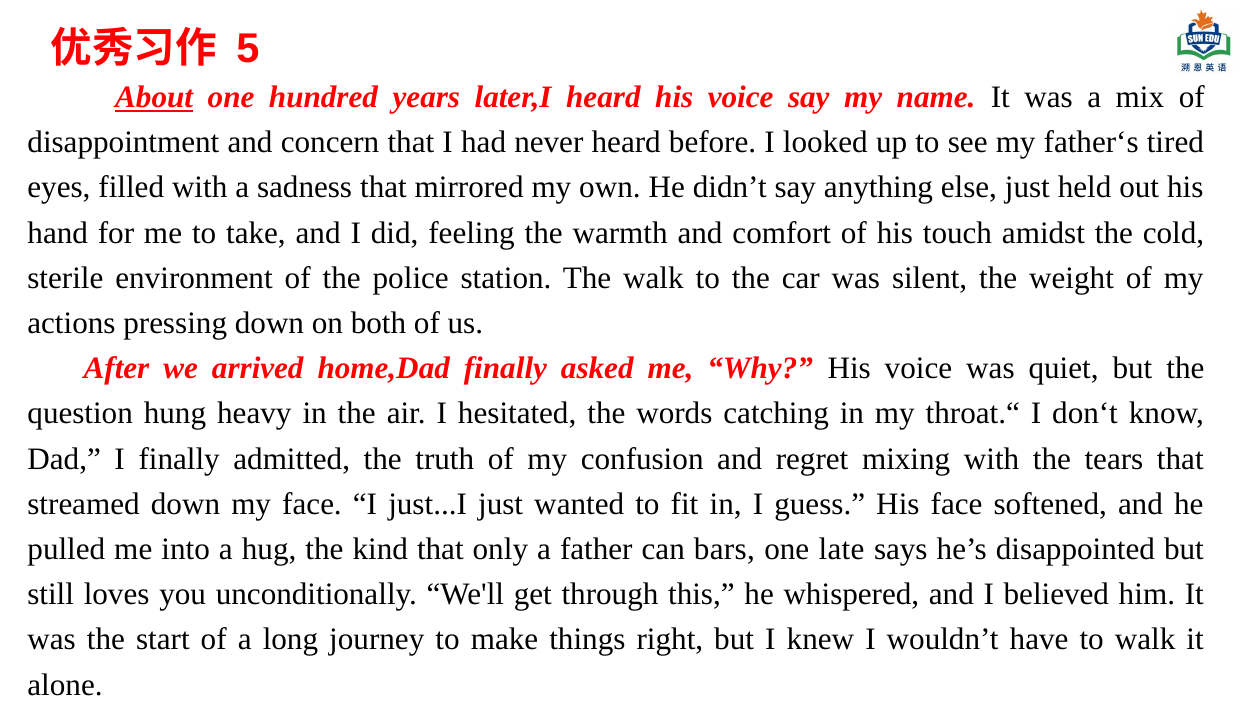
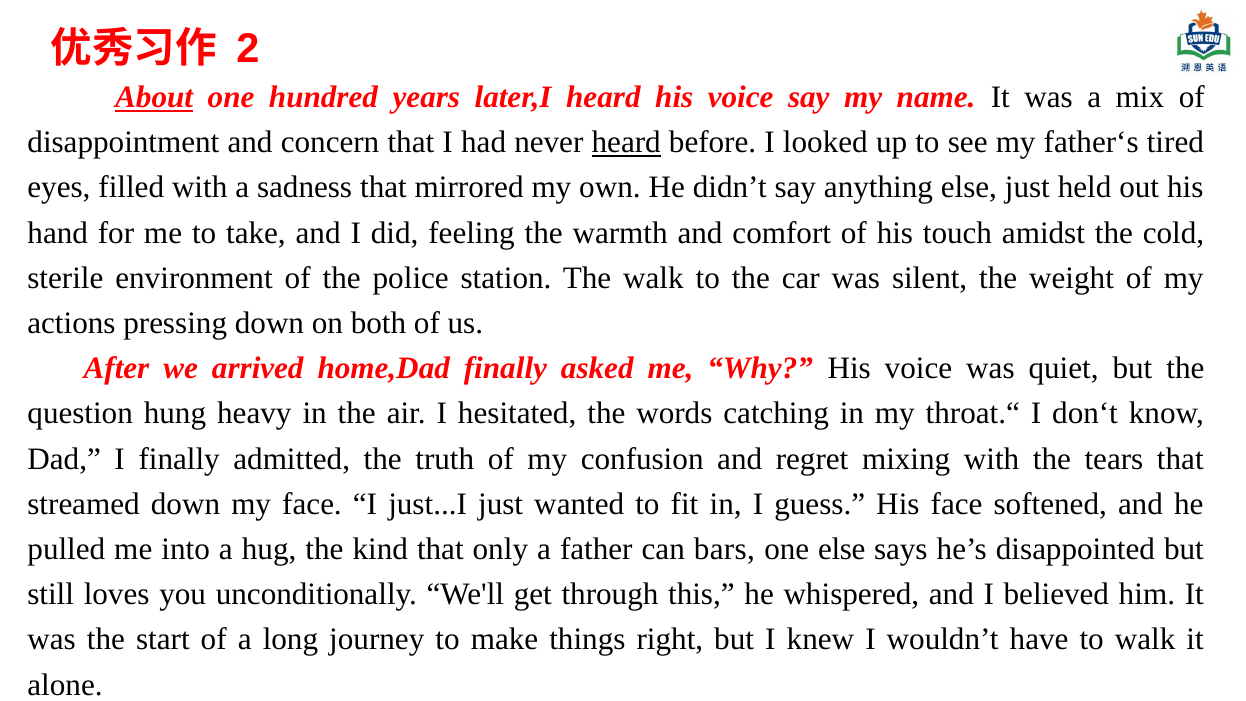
5: 5 -> 2 (248, 49)
heard underline: none -> present (626, 142)
one late: late -> else (842, 549)
